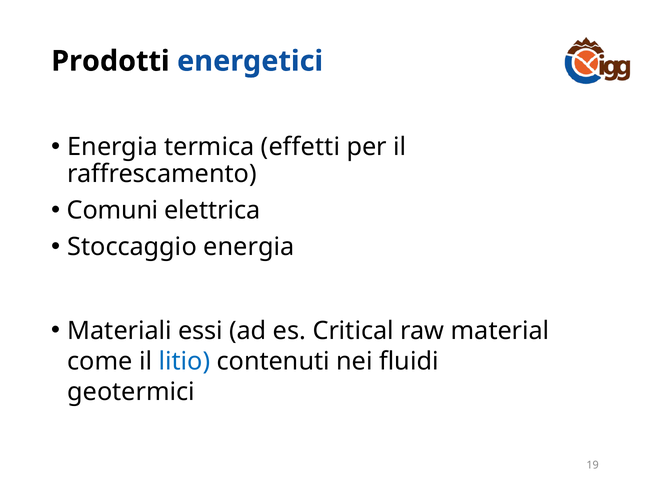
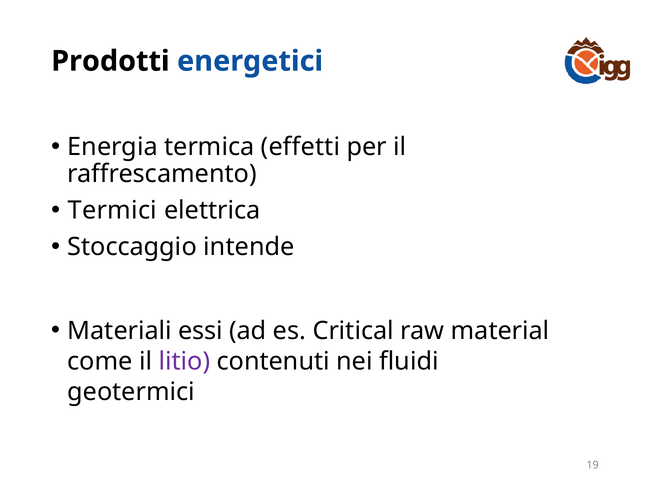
Comuni: Comuni -> Termici (112, 210)
Stoccaggio energia: energia -> intende (249, 247)
litio colour: blue -> purple (184, 361)
